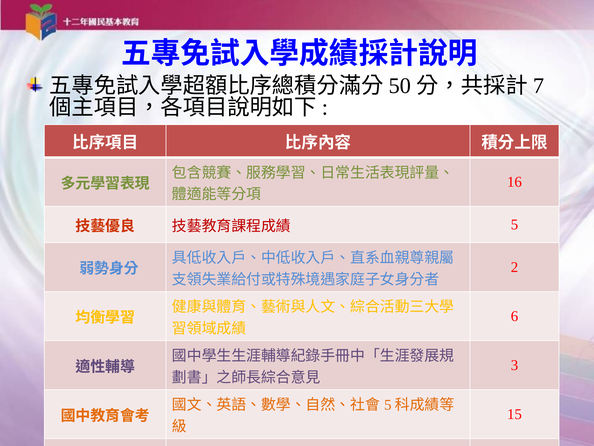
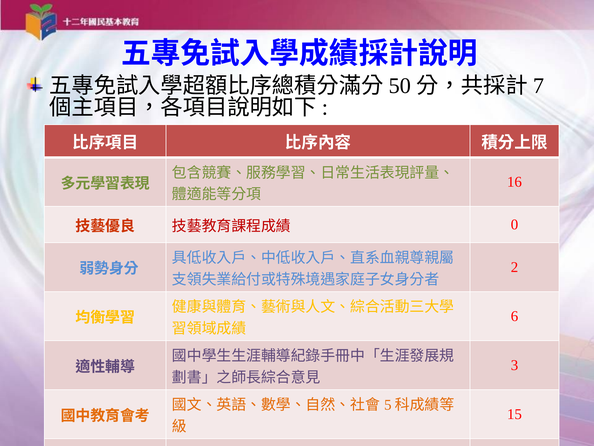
5: 5 -> 0 (514, 224)
